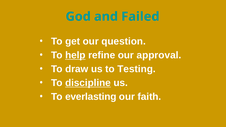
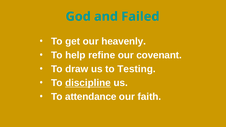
question: question -> heavenly (124, 41)
help underline: present -> none (75, 55)
approval: approval -> covenant (159, 55)
everlasting: everlasting -> attendance (91, 97)
